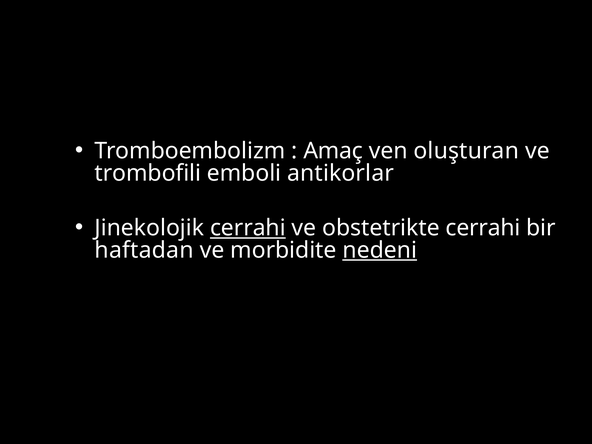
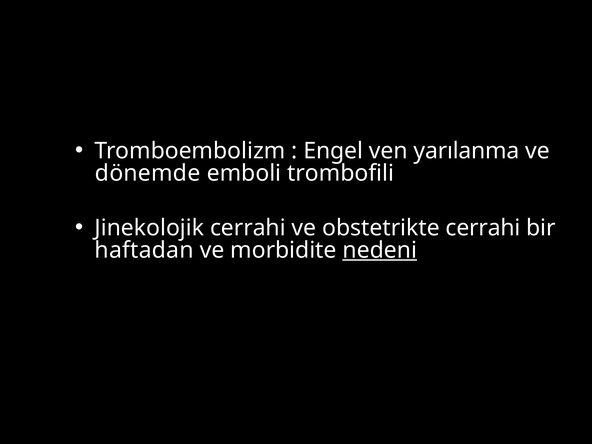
Amaç: Amaç -> Engel (333, 151)
oluşturan: oluşturan -> yarılanma (466, 151)
trombofili: trombofili -> dönemde (148, 173)
antikorlar: antikorlar -> trombofili (341, 173)
cerrahi underline: present -> none (248, 228)
